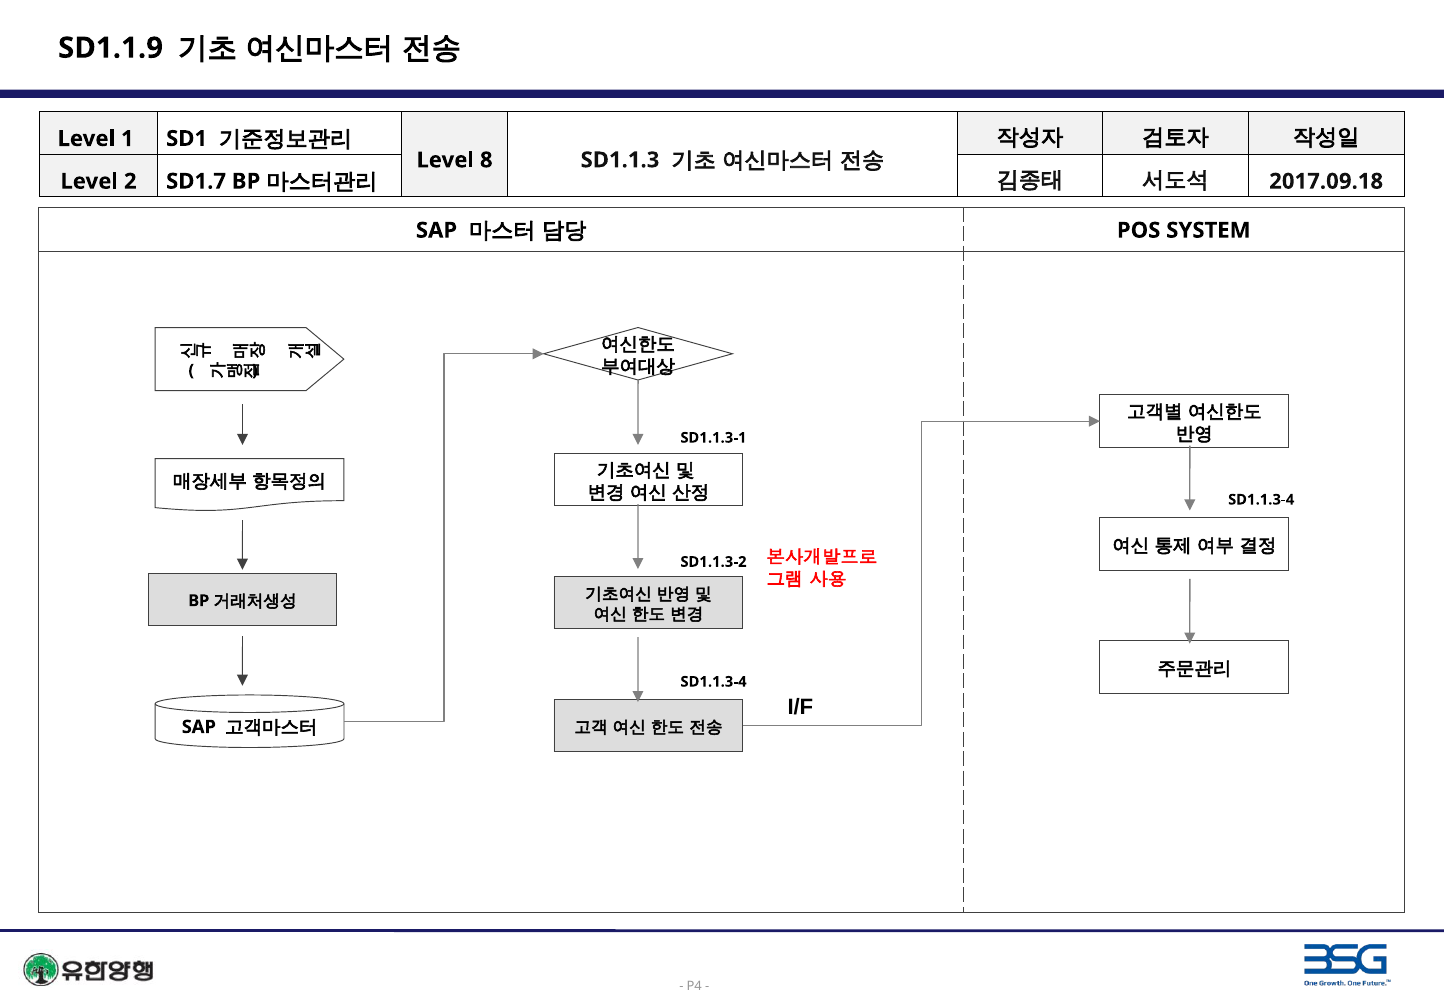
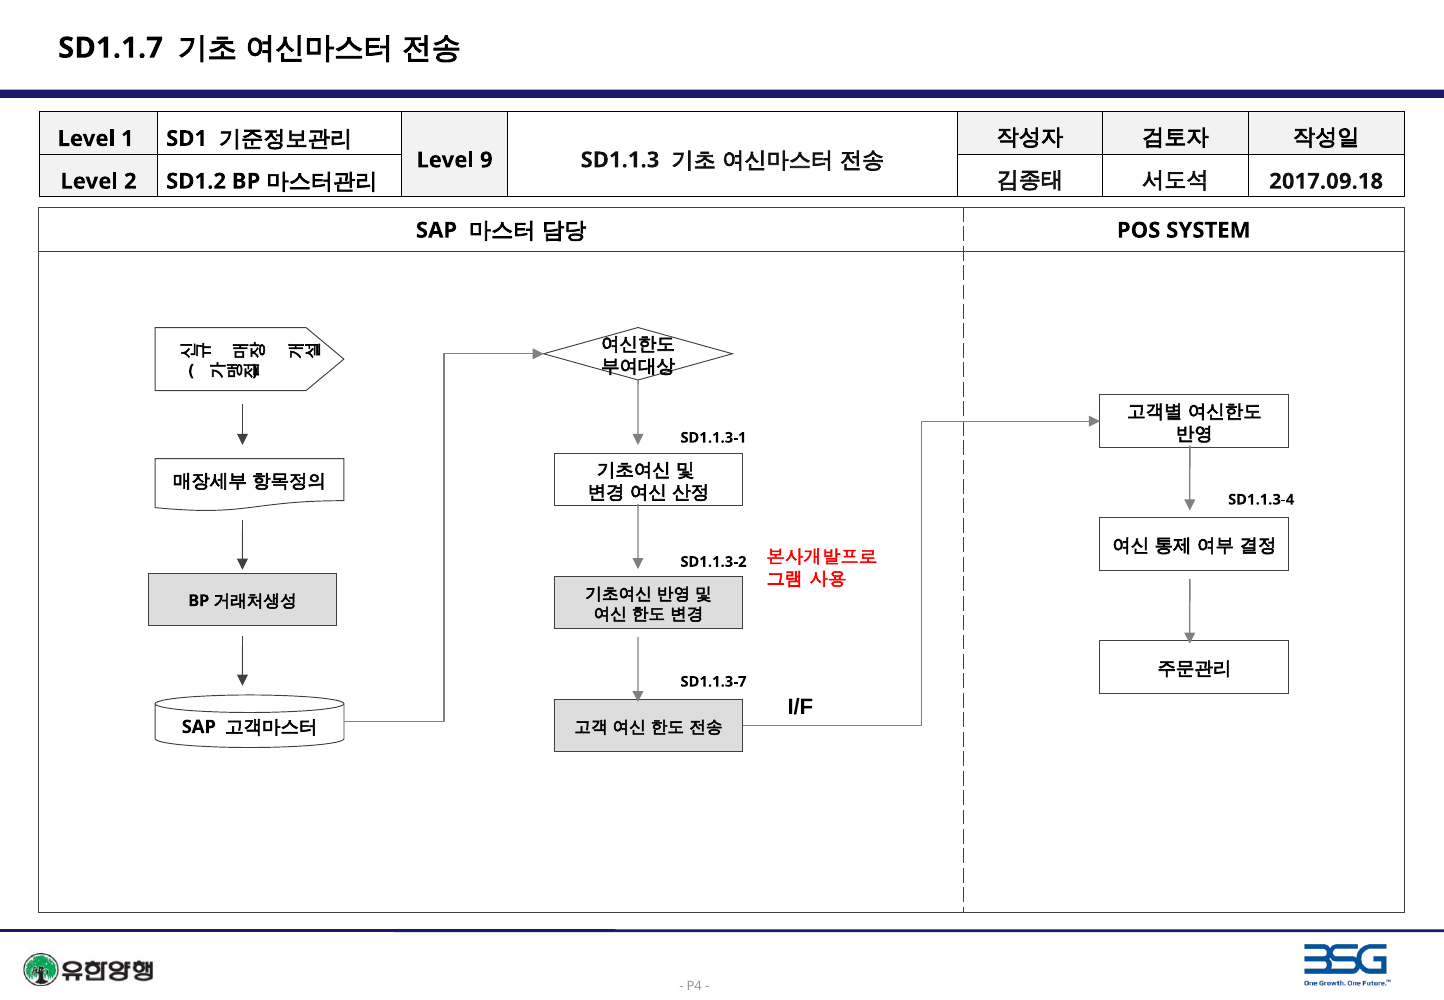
SD1.1.9: SD1.1.9 -> SD1.1.7 (111, 48)
8: 8 -> 9 (486, 160)
SD1.7: SD1.7 -> SD1.2 (196, 181)
SD1.1.3-4: SD1.1.3-4 -> SD1.1.3-7 (713, 682)
